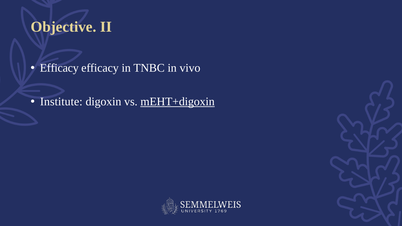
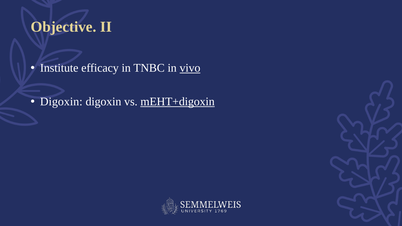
Efficacy: Efficacy -> Institute (59, 68)
vivo underline: none -> present (190, 68)
Institute: Institute -> Digoxin (61, 102)
